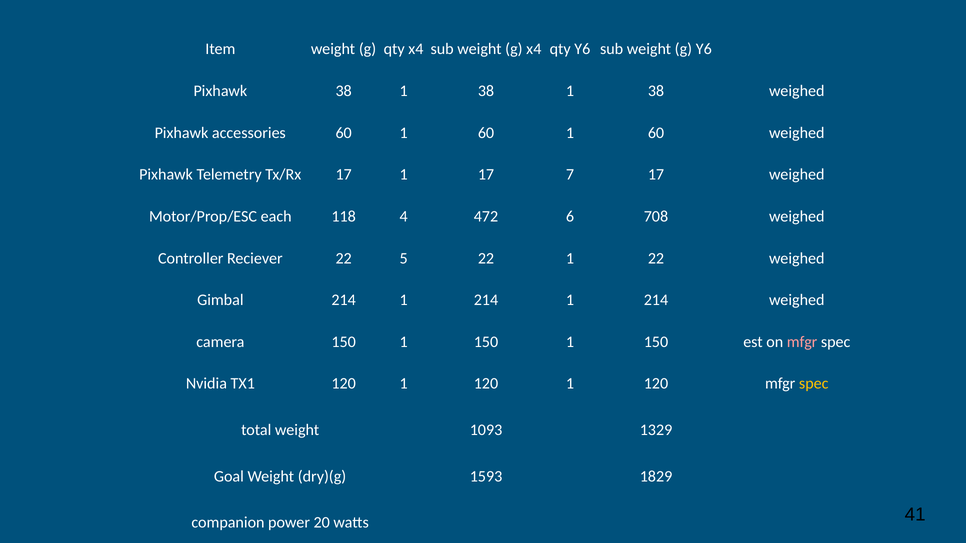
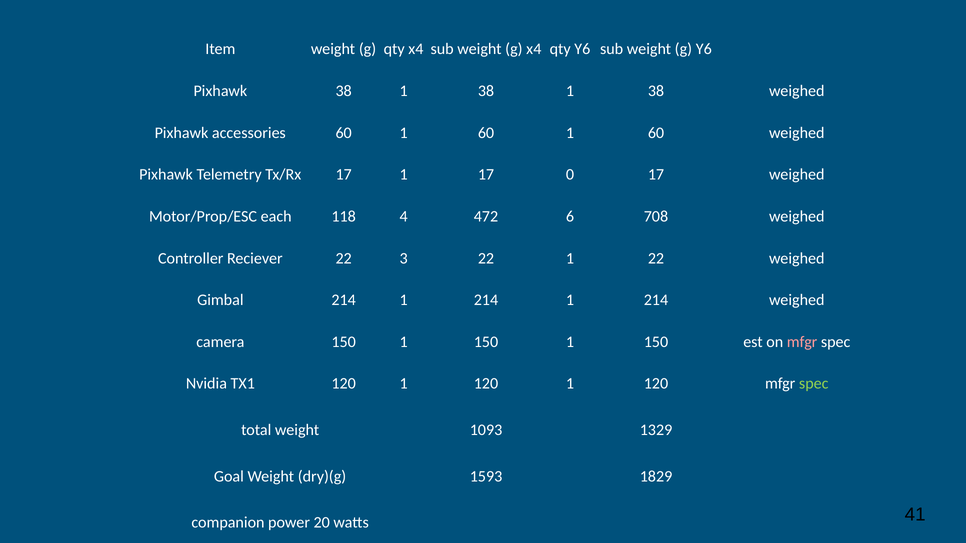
7: 7 -> 0 (570, 175)
5: 5 -> 3 (404, 258)
spec colour: yellow -> light green (814, 384)
